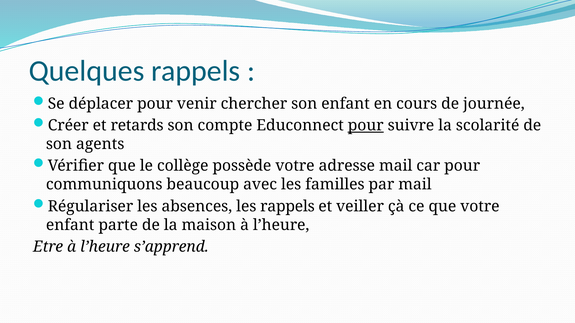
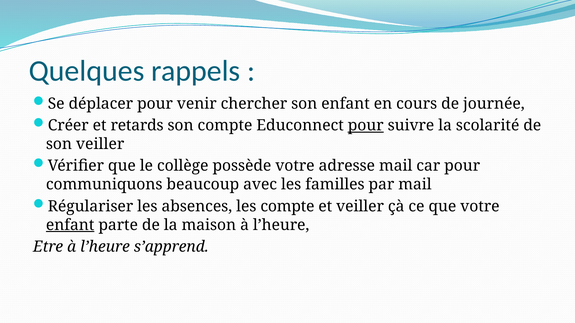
son agents: agents -> veiller (100, 144)
les rappels: rappels -> compte (287, 207)
enfant underline: none -> present (70, 225)
